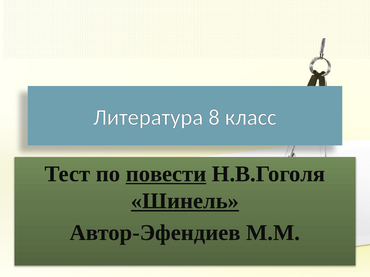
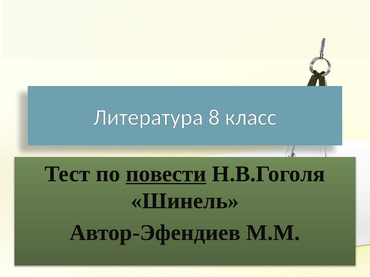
Шинель underline: present -> none (185, 201)
